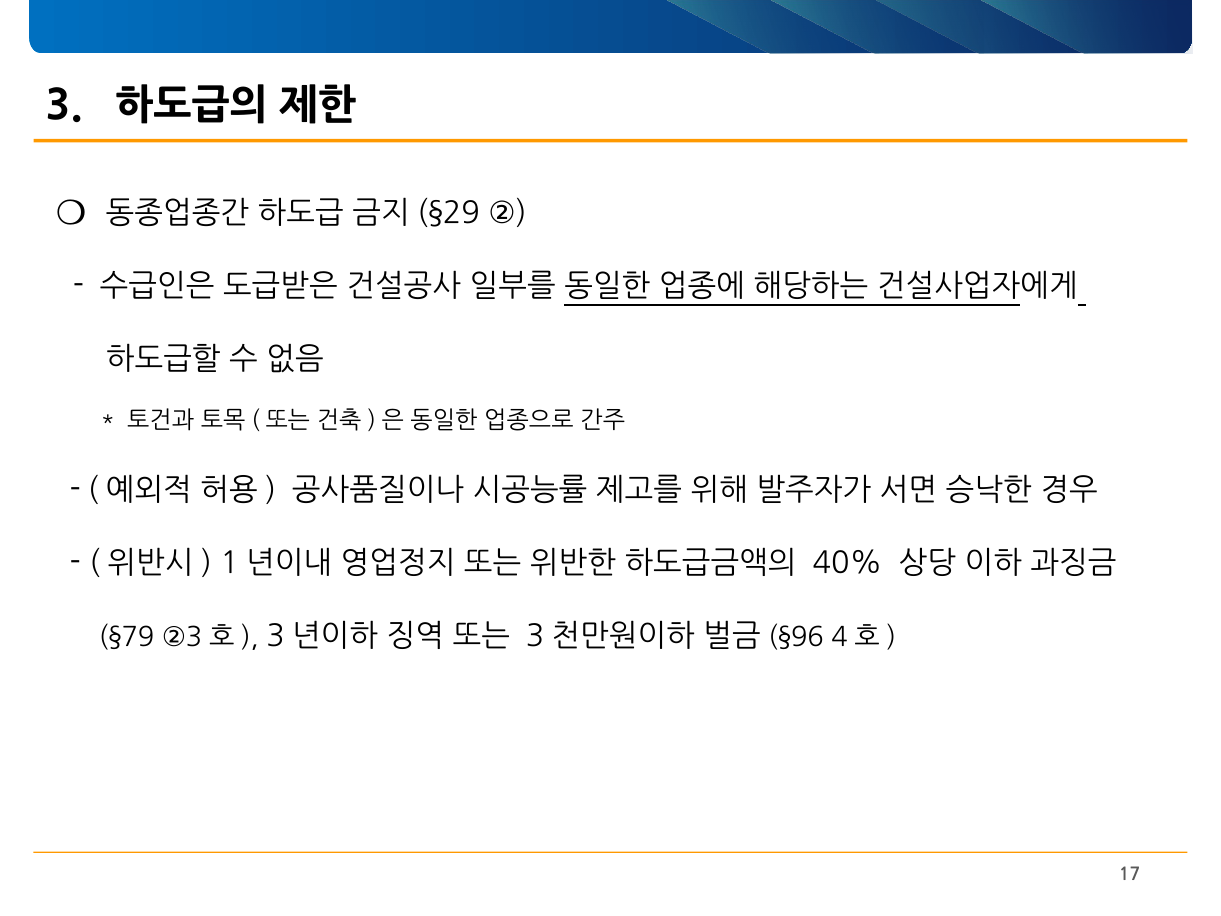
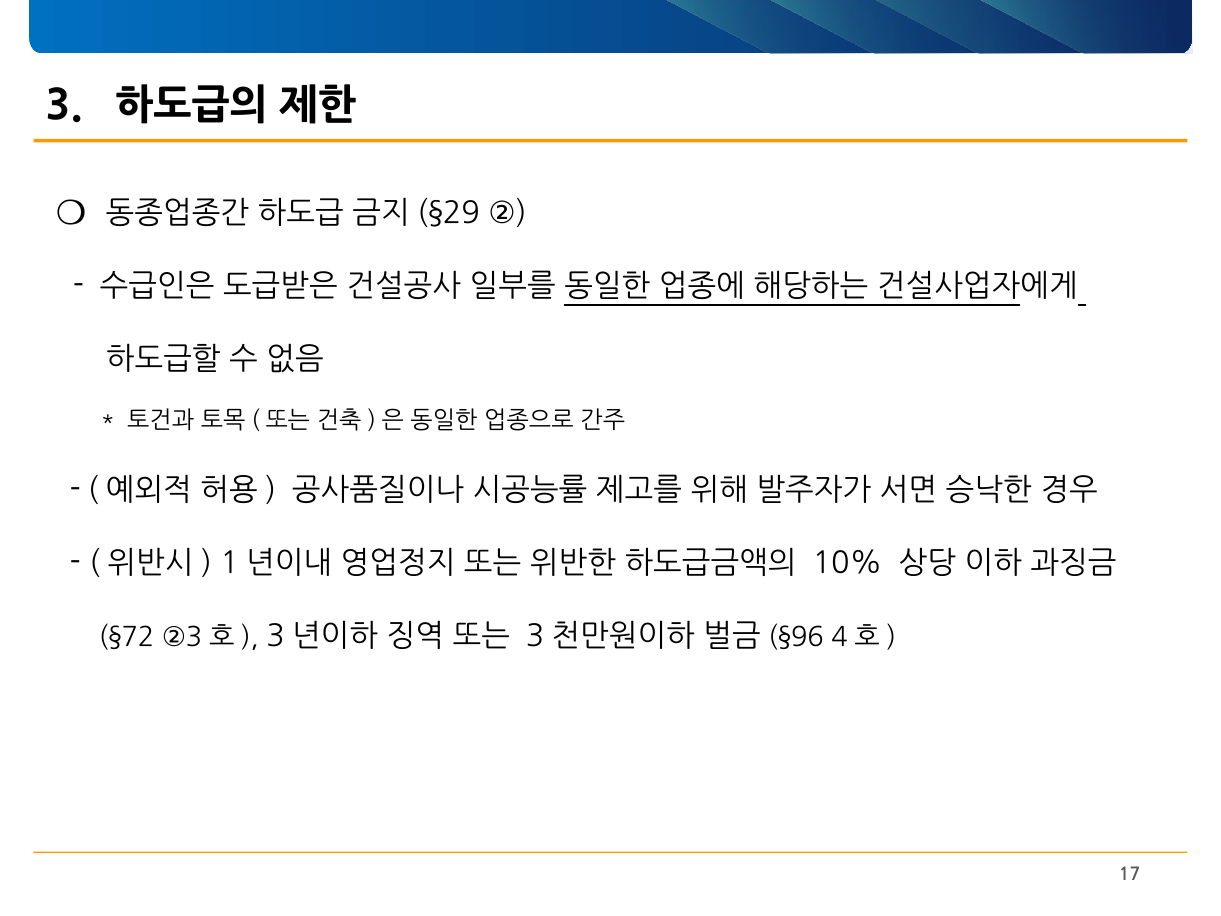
40%: 40% -> 10% (848, 563)
§79: §79 -> §72 (126, 638)
